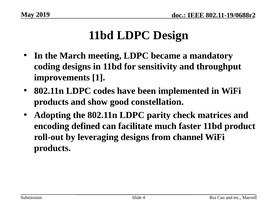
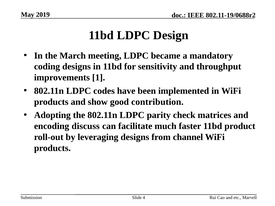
constellation: constellation -> contribution (157, 102)
defined: defined -> discuss (86, 126)
